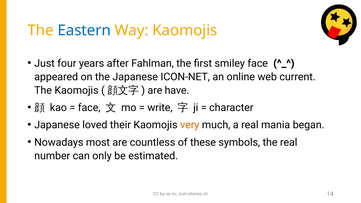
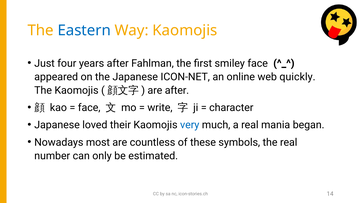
current: current -> quickly (297, 77)
are have: have -> after (177, 90)
very colour: orange -> blue (190, 125)
